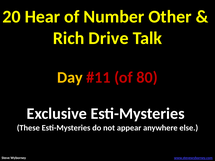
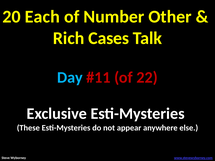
Hear: Hear -> Each (42, 17)
Drive: Drive -> Cases (109, 38)
Day colour: yellow -> light blue (70, 78)
80: 80 -> 22 (147, 78)
